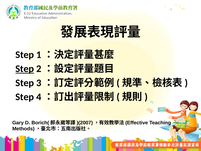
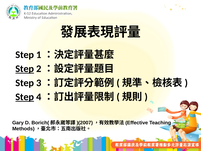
Step underline: none -> present (25, 97)
